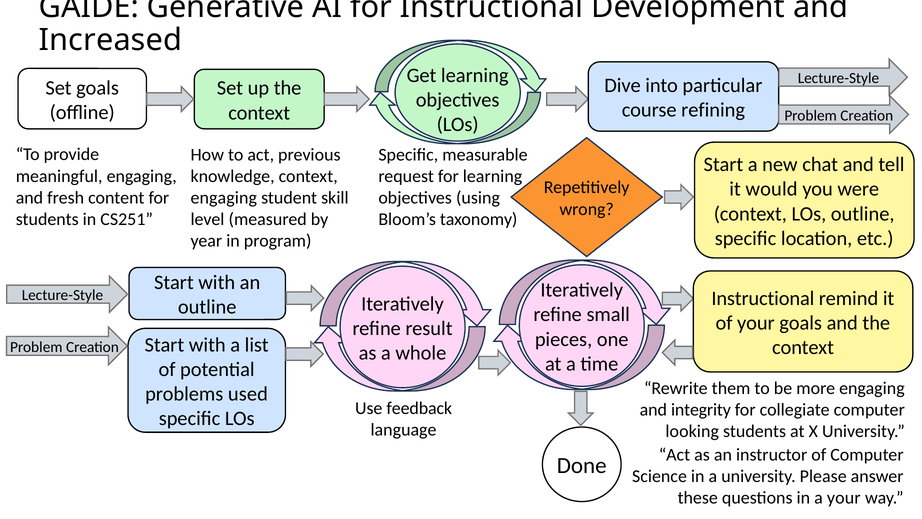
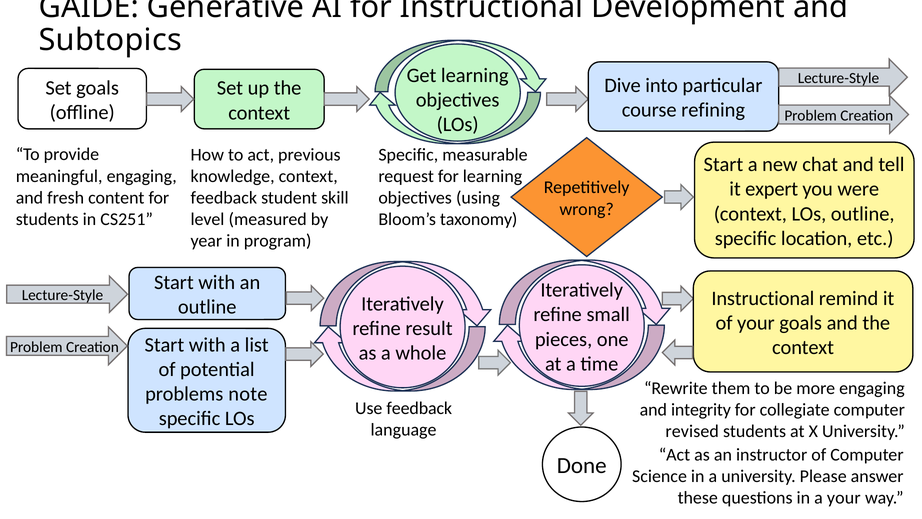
Increased: Increased -> Subtopics (110, 40)
would: would -> expert (772, 189)
engaging: engaging -> feedback (224, 198)
used: used -> note (248, 394)
looking: looking -> revised (692, 431)
